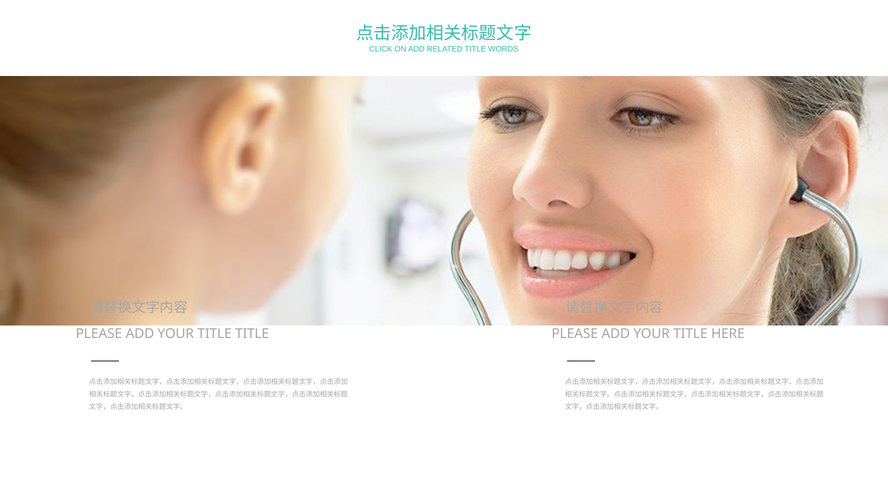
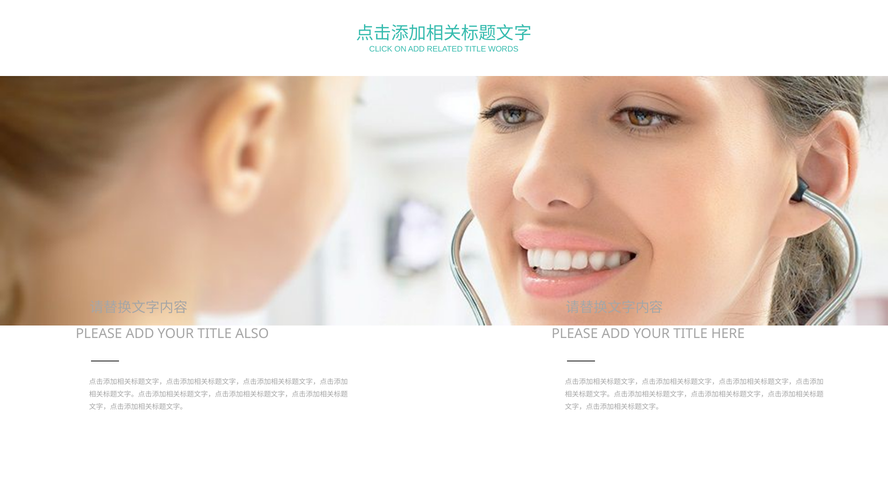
TITLE TITLE: TITLE -> ALSO (252, 334)
